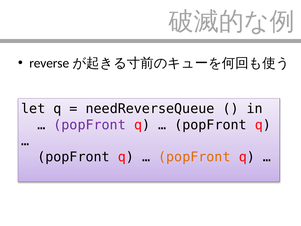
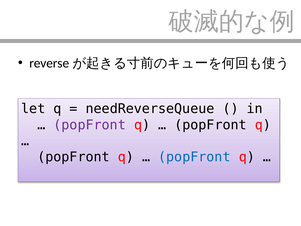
popFront colour: orange -> blue (194, 157)
